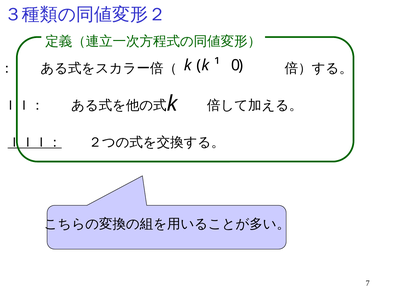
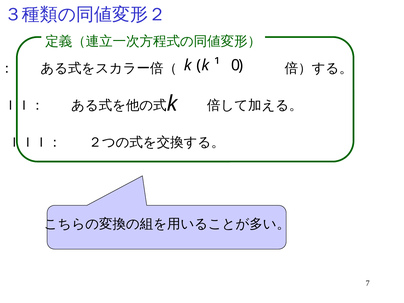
ＩＩＩ： underline: present -> none (35, 142)
